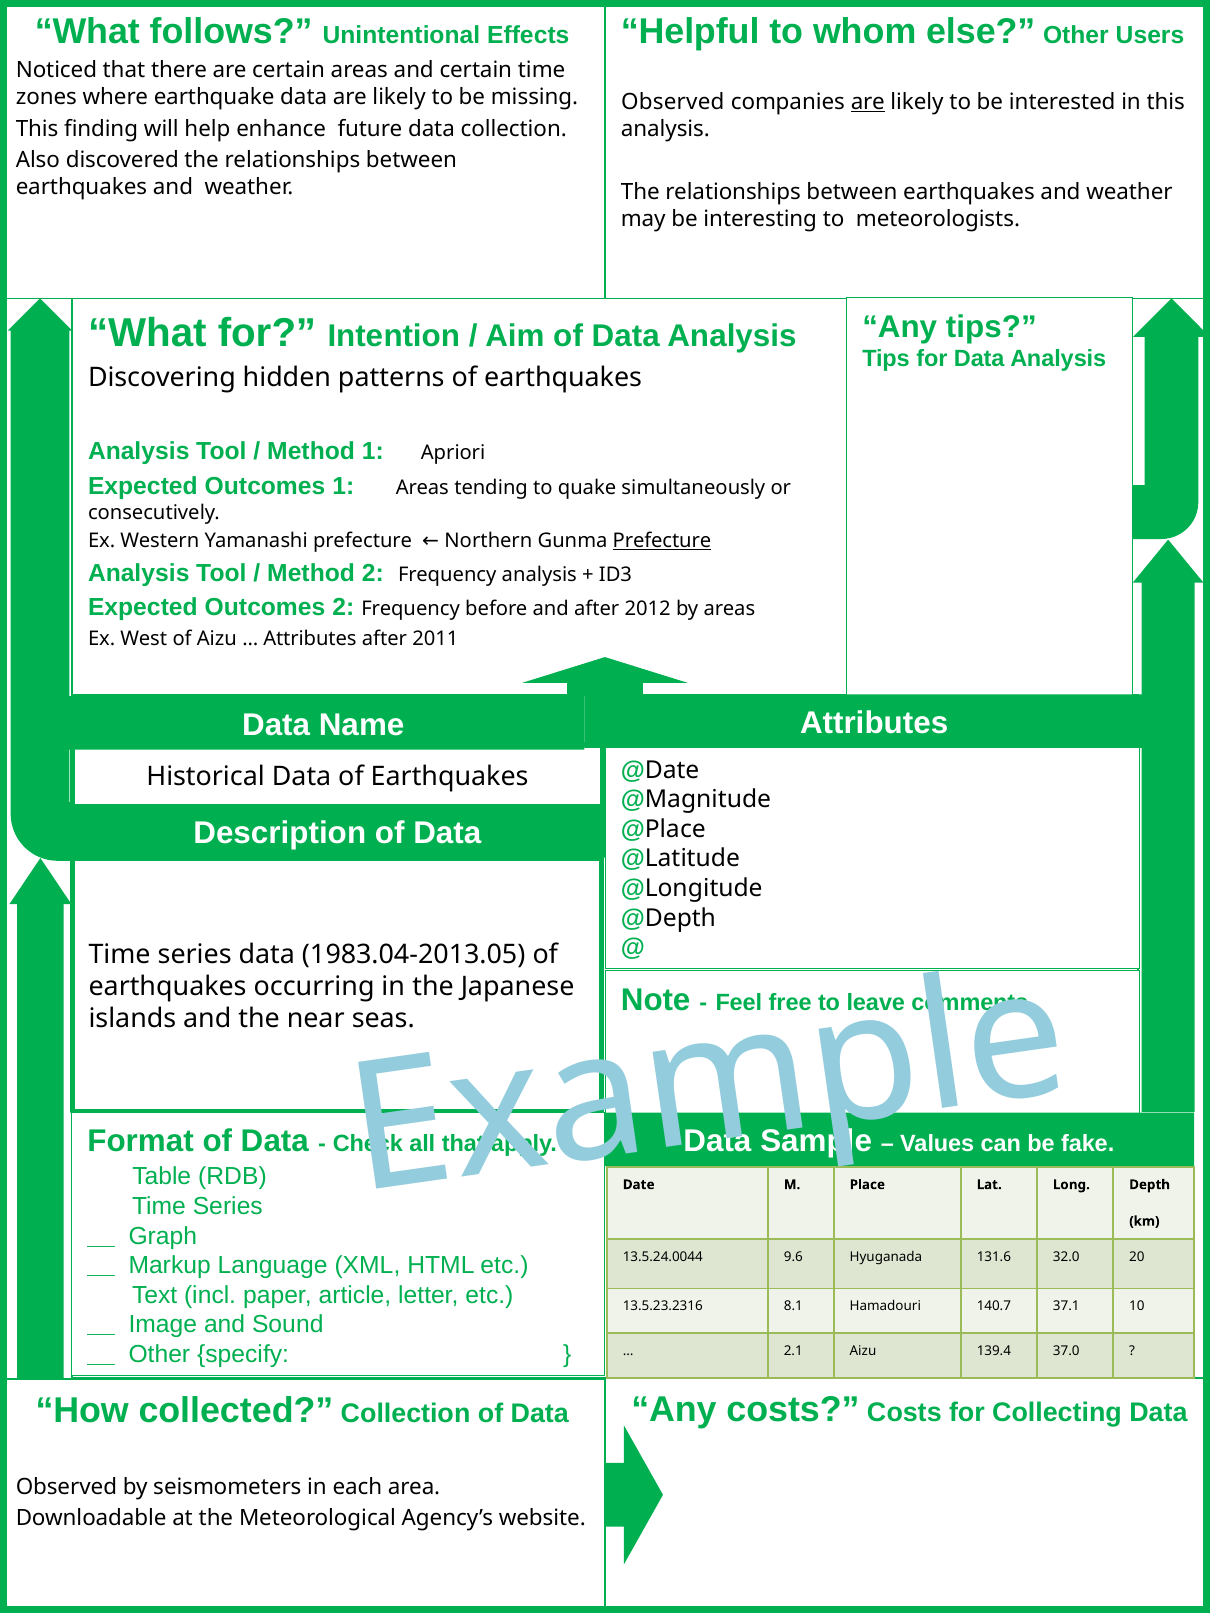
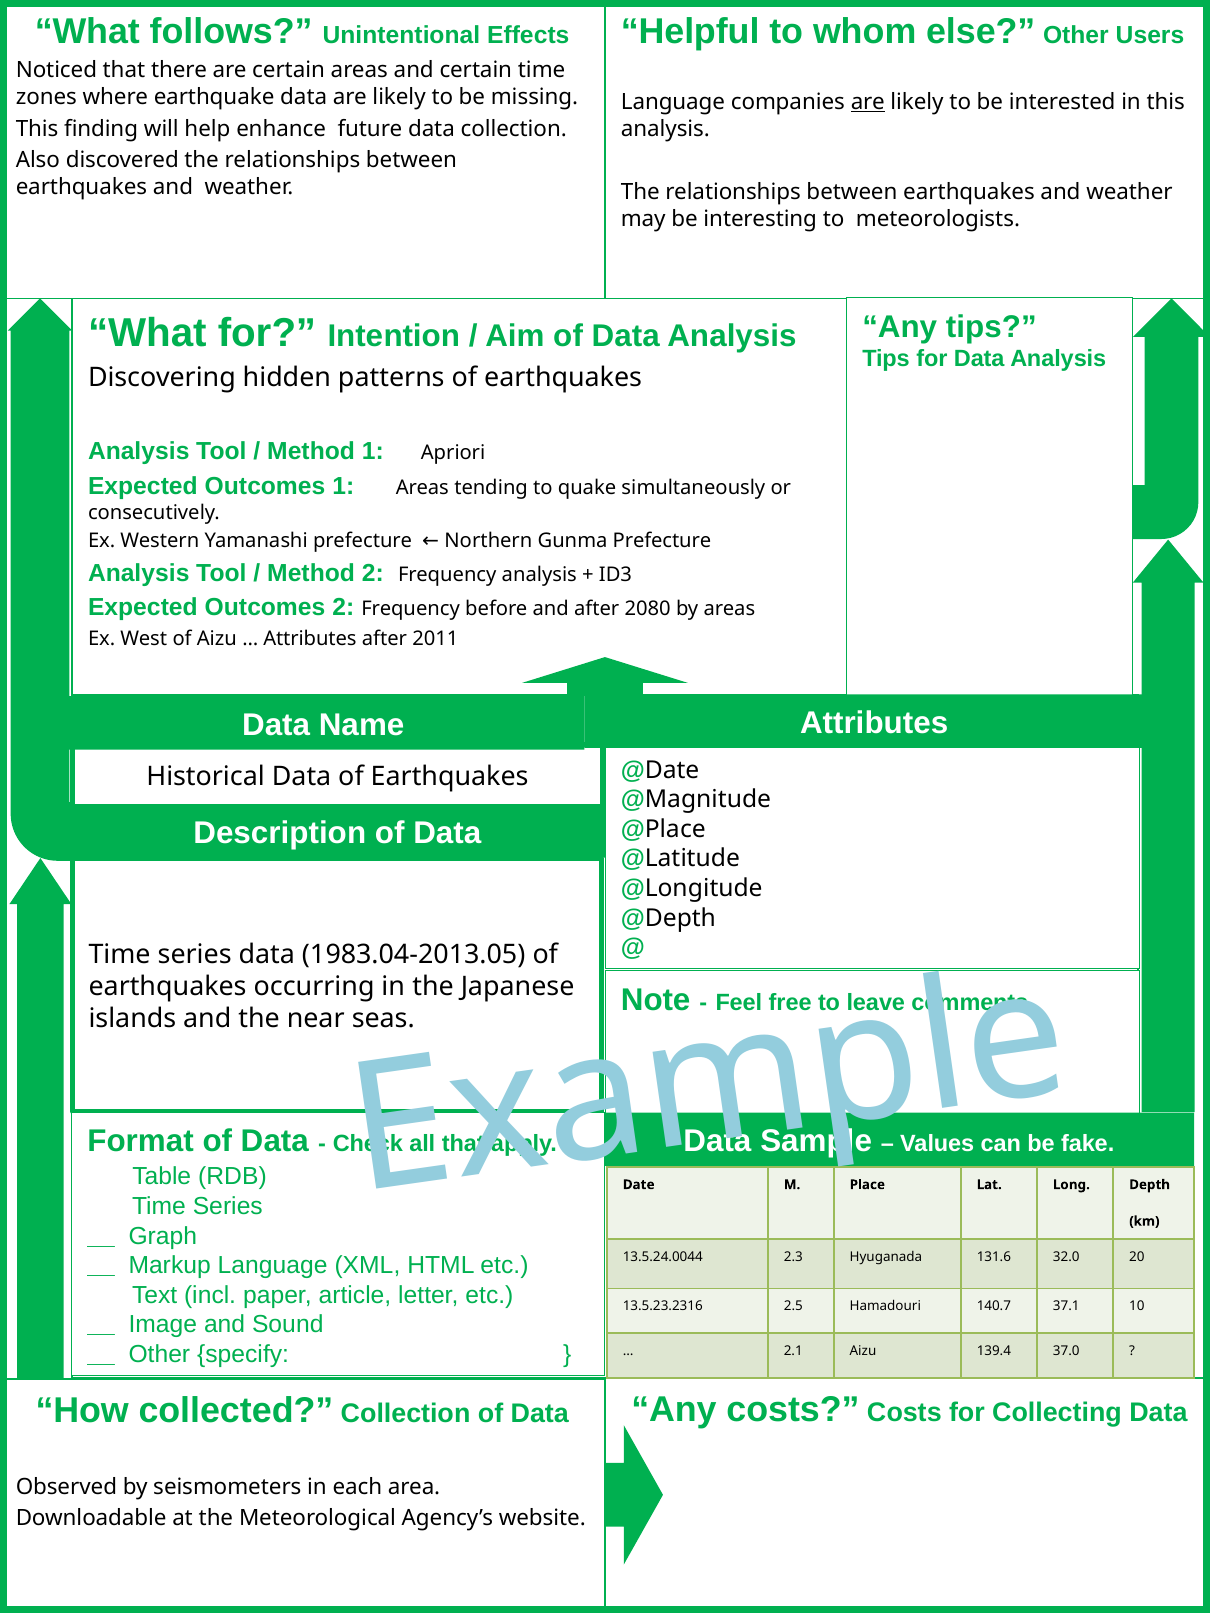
Observed: Observed -> Language (673, 102)
Prefecture underline: present -> none (662, 541)
2012: 2012 -> 2080 (648, 609)
9.6: 9.6 -> 2.3 (793, 1258)
8.1: 8.1 -> 2.5 (793, 1307)
